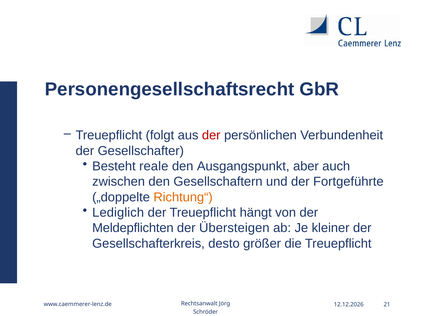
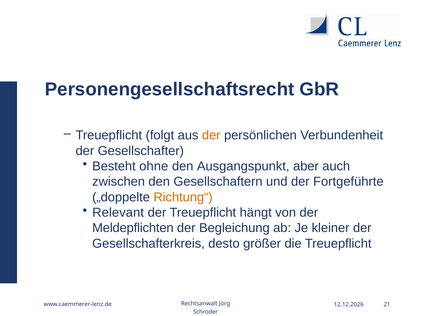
der colour: red -> orange (211, 135)
reale: reale -> ohne (154, 166)
Lediglich: Lediglich -> Relevant (118, 212)
Übersteigen: Übersteigen -> Begleichung (234, 228)
